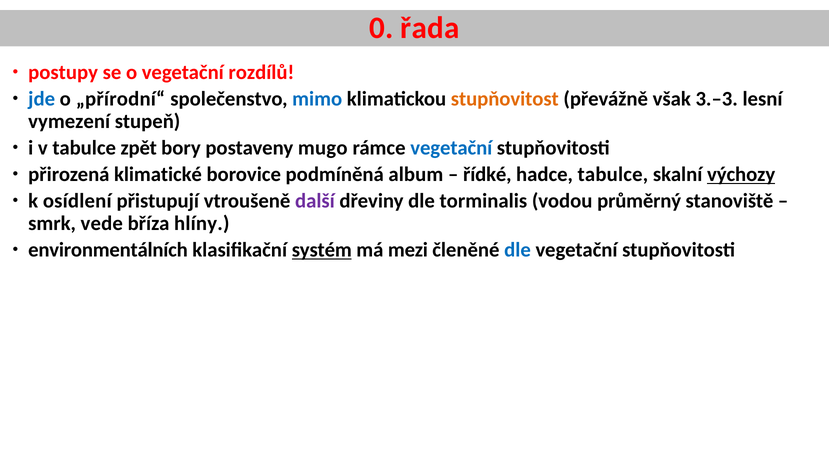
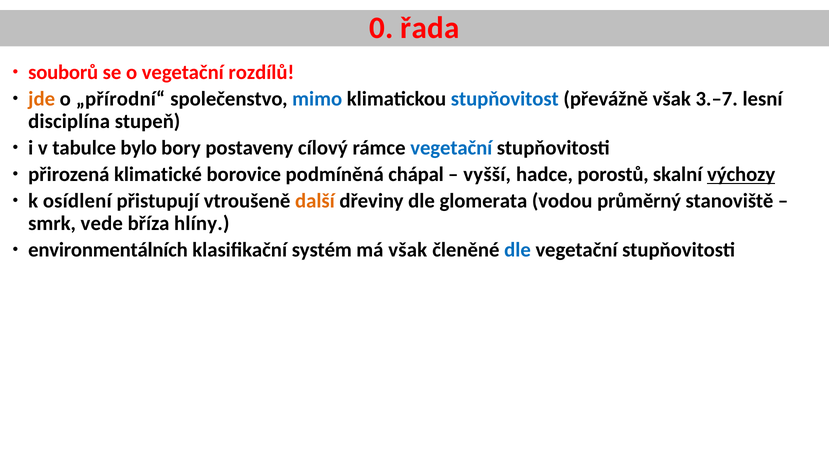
postupy: postupy -> souborů (63, 72)
jde colour: blue -> orange (42, 99)
stupňovitost colour: orange -> blue (505, 99)
3.–3: 3.–3 -> 3.–7 (717, 99)
vymezení: vymezení -> disciplína (69, 121)
zpět: zpět -> bylo (139, 148)
mugo: mugo -> cílový (323, 148)
album: album -> chápal (416, 174)
řídké: řídké -> vyšší (487, 174)
hadce tabulce: tabulce -> porostů (613, 174)
další colour: purple -> orange (315, 201)
torminalis: torminalis -> glomerata (483, 201)
systém underline: present -> none (322, 250)
má mezi: mezi -> však (408, 250)
